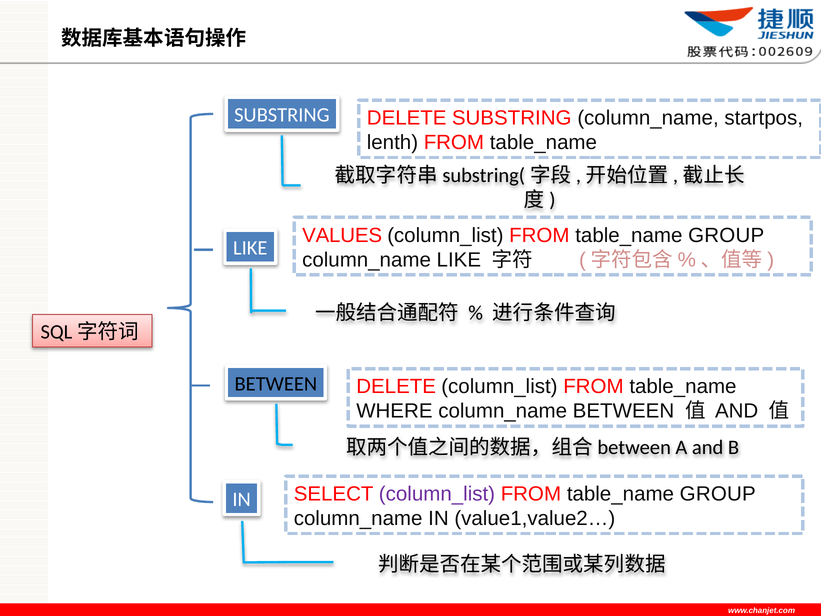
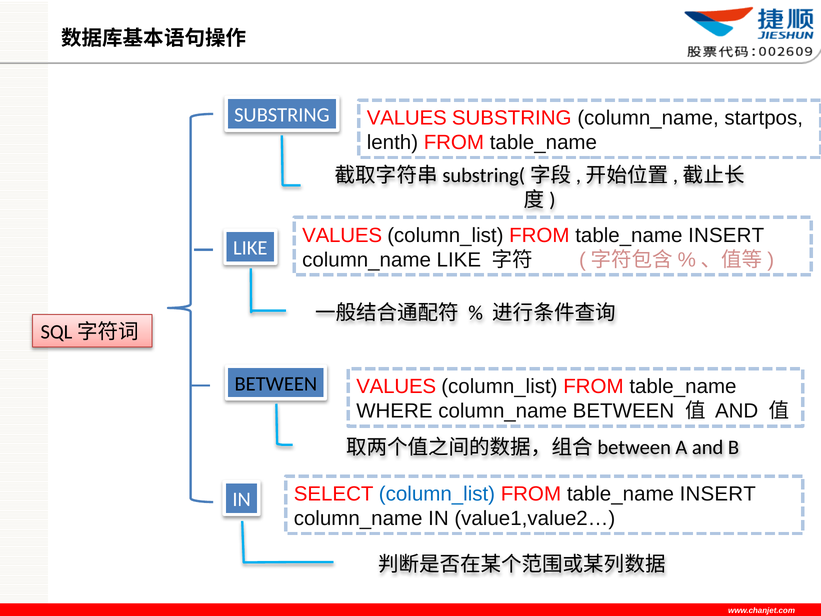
DELETE: DELETE -> VALUES (407, 118)
GROUP: GROUP -> INSERT (726, 235)
DELETE: DELETE -> VALUES (396, 386)
column_list colour: purple -> blue (437, 494)
GROUP: GROUP -> INSERT (718, 494)
